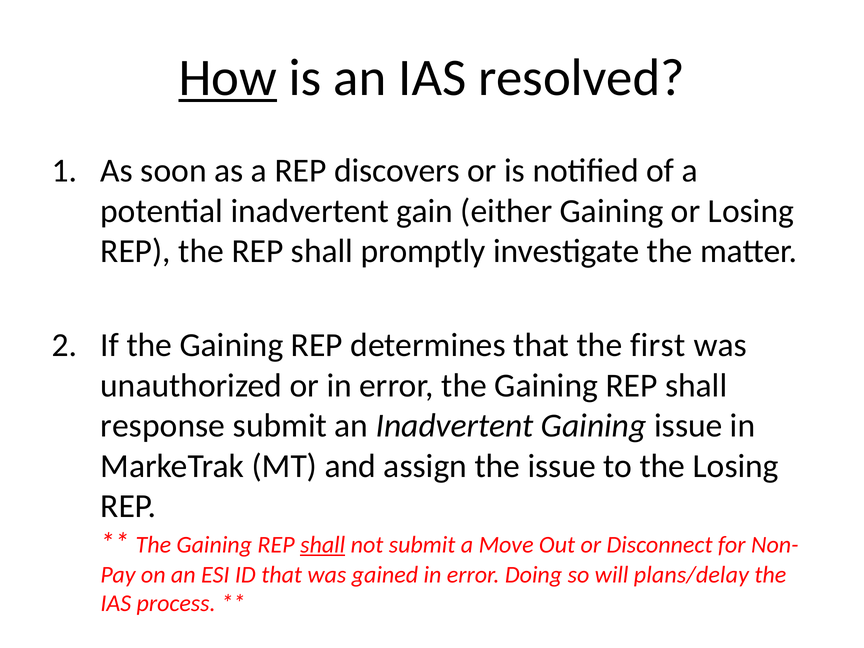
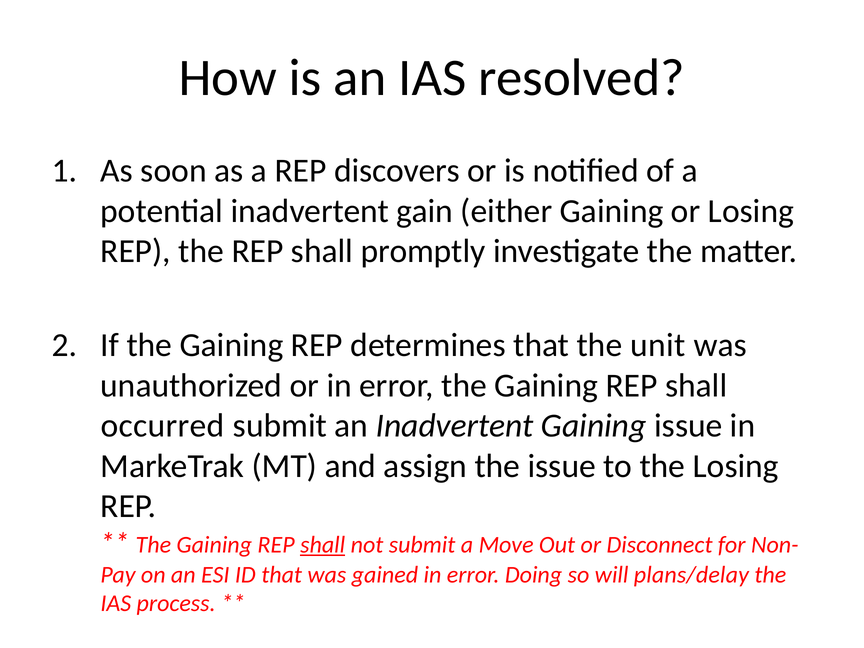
How underline: present -> none (228, 78)
first: first -> unit (658, 345)
response: response -> occurred (163, 426)
